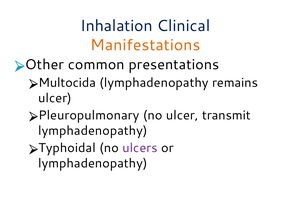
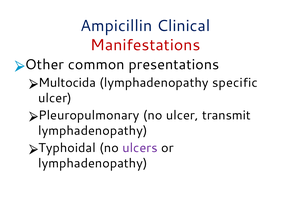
Inhalation: Inhalation -> Ampicillin (116, 26)
Manifestations colour: orange -> red (145, 45)
remains: remains -> specific (235, 83)
